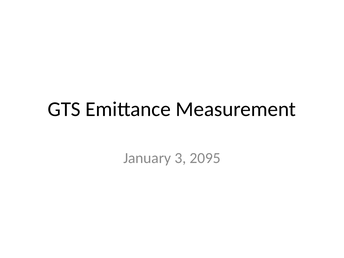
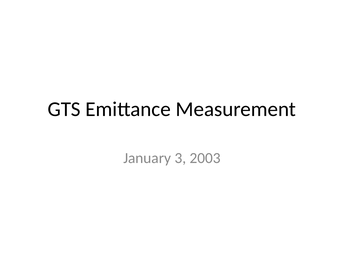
2095: 2095 -> 2003 (205, 158)
